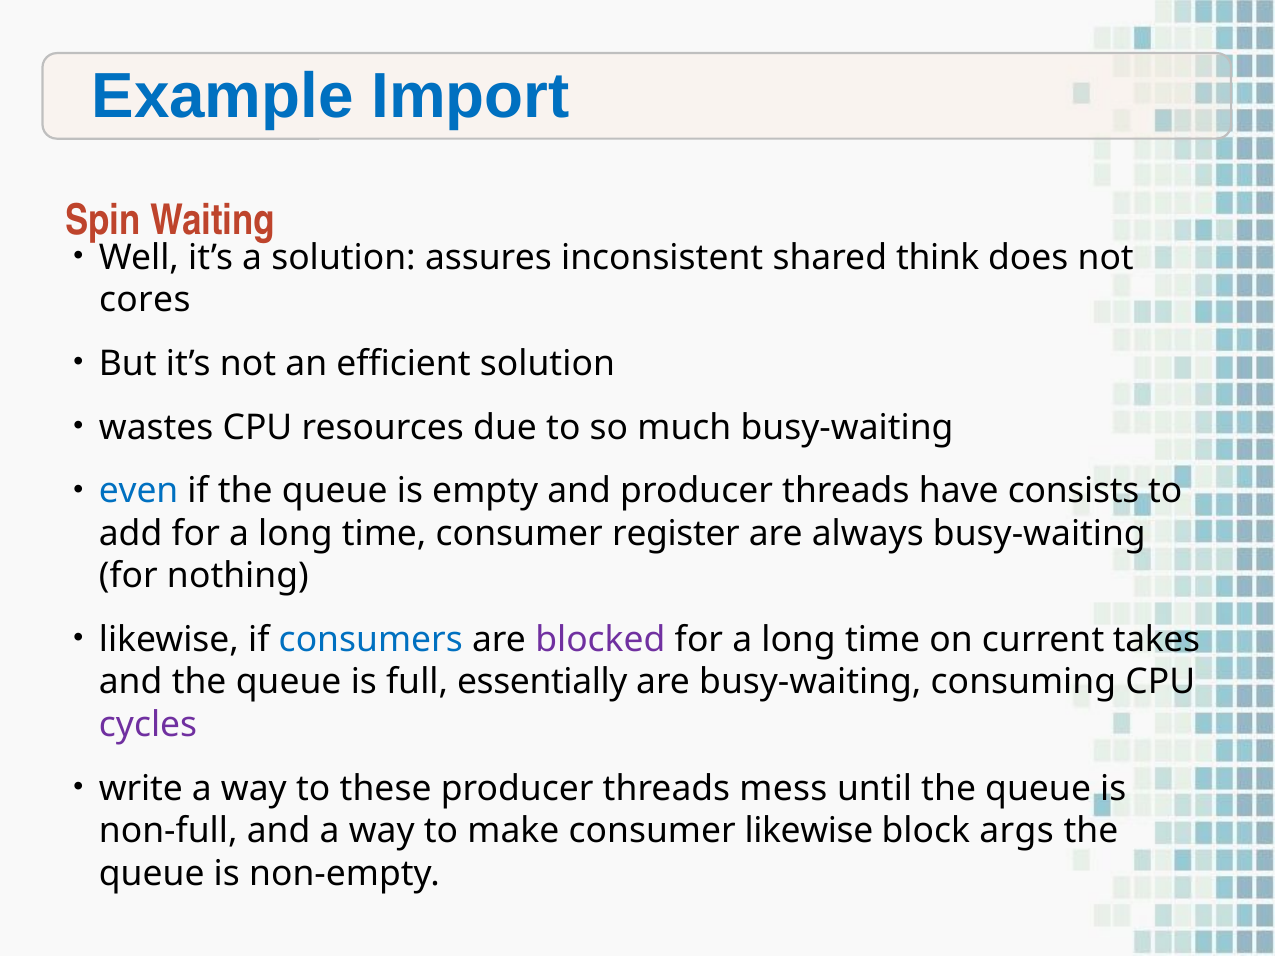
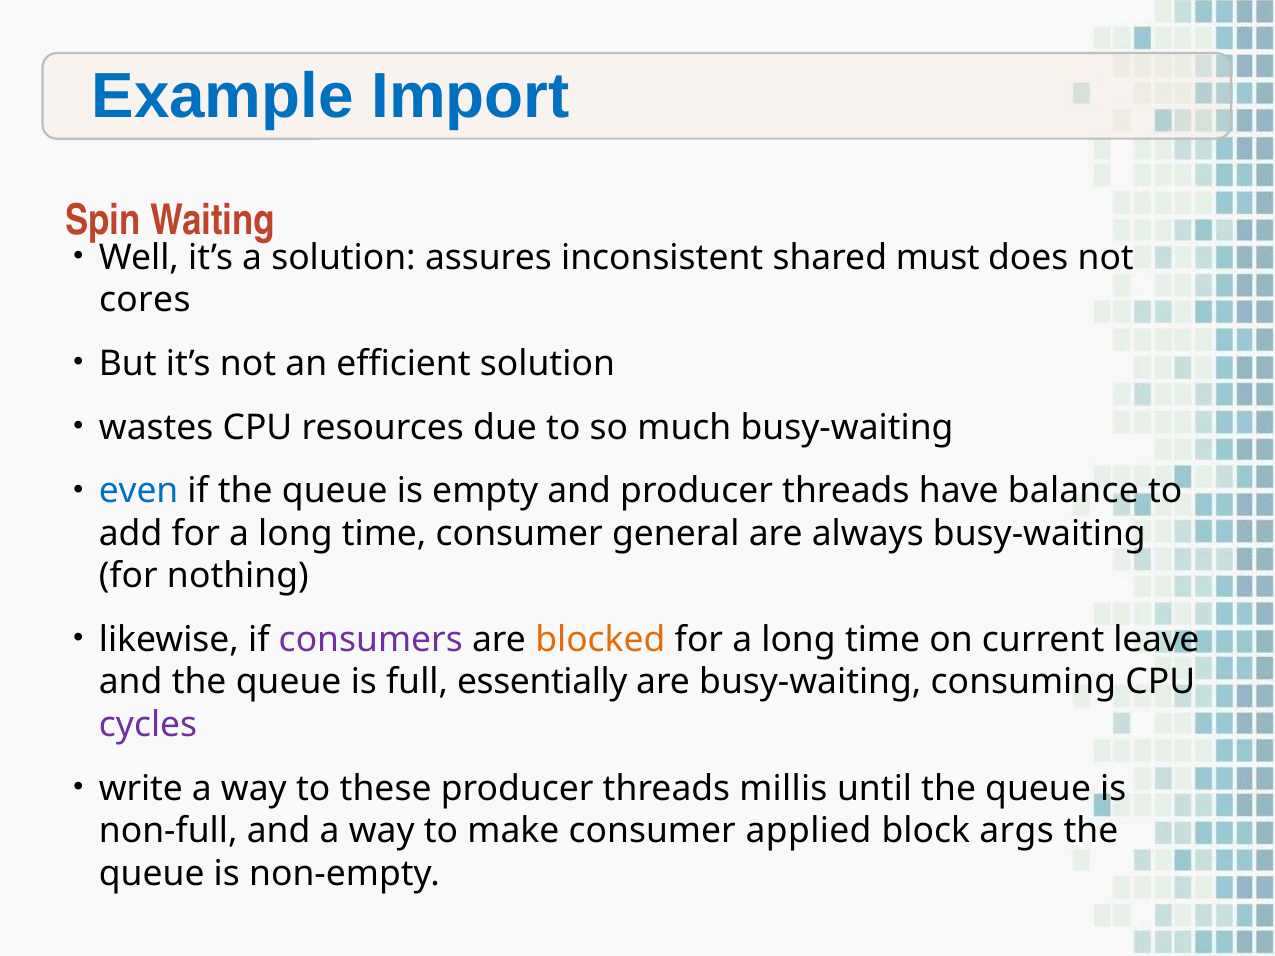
think: think -> must (938, 257)
consists: consists -> balance (1073, 491)
register: register -> general (676, 534)
consumers colour: blue -> purple (371, 640)
blocked colour: purple -> orange (600, 640)
takes: takes -> leave (1156, 640)
mess: mess -> millis (783, 789)
consumer likewise: likewise -> applied (809, 831)
